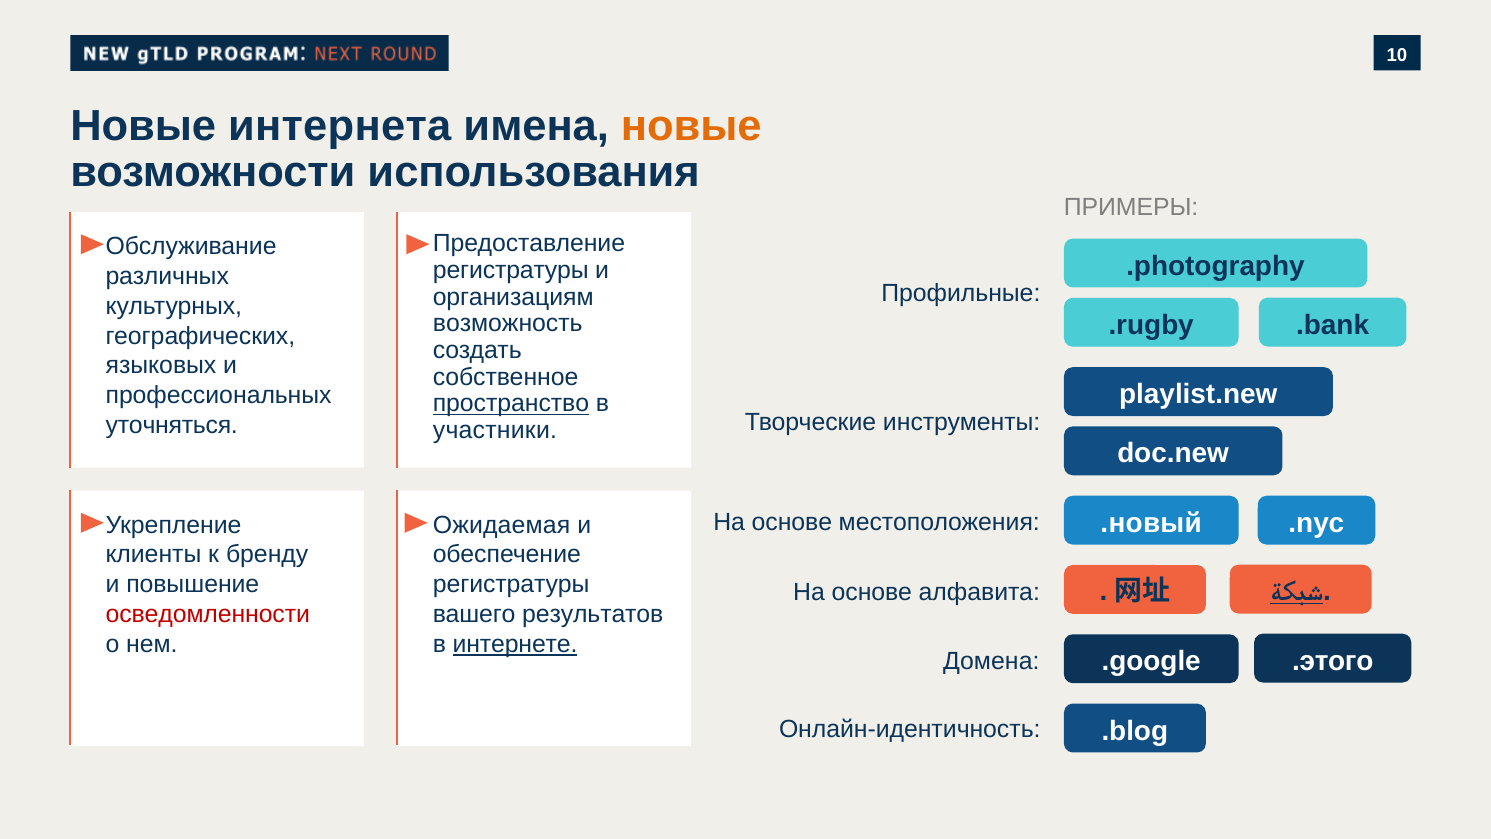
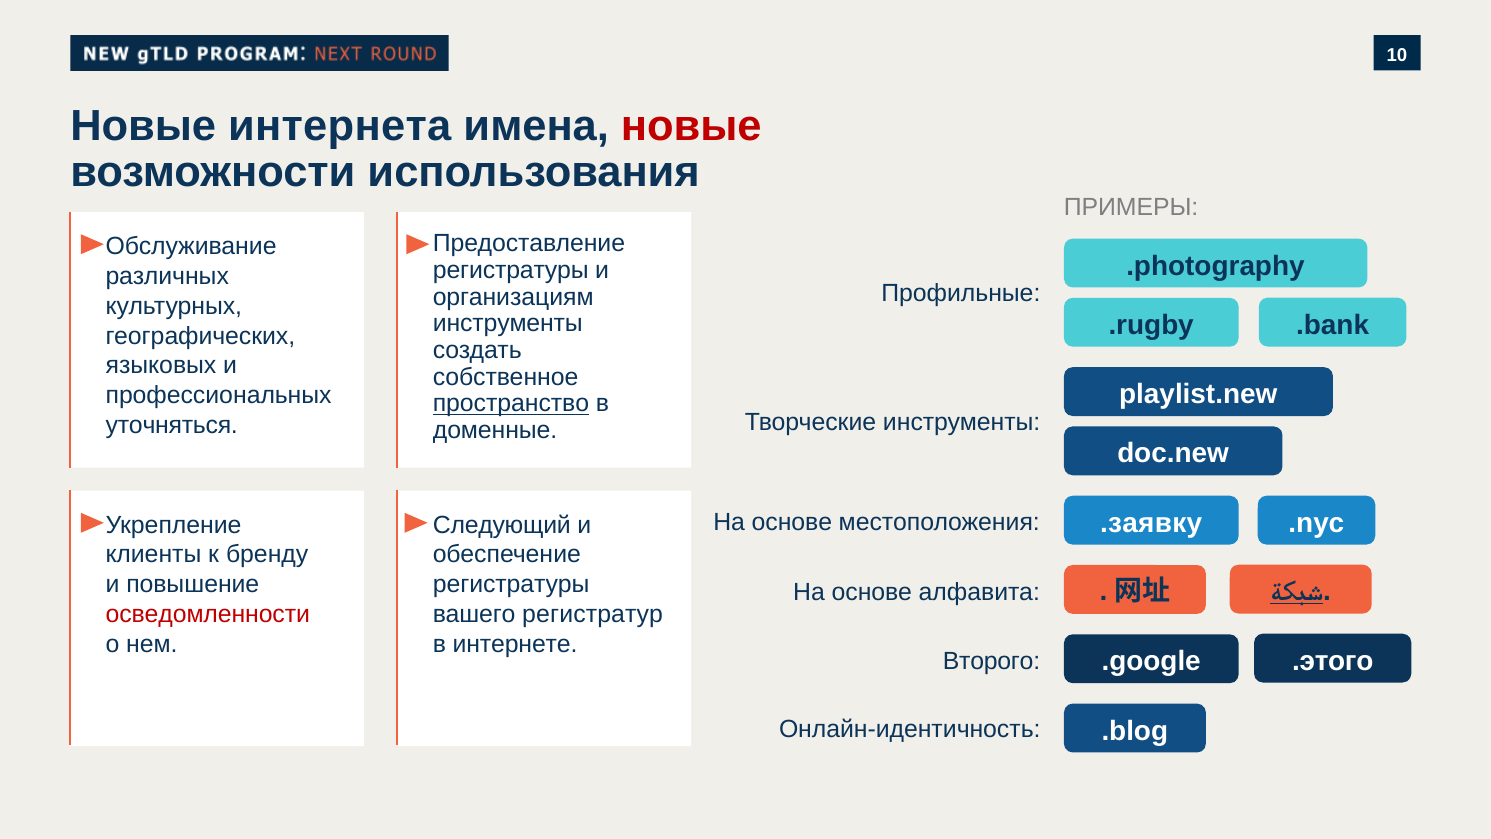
новые colour: orange -> red (691, 126)
возможность: возможность -> инструменты (508, 323)
участники: участники -> доменные (495, 430)
.новый: .новый -> .заявку (1151, 523)
Ожидаемая: Ожидаемая -> Следующий (502, 525)
результатов: результатов -> регистратур (593, 614)
интернете underline: present -> none (515, 644)
Домена: Домена -> Второго (992, 661)
